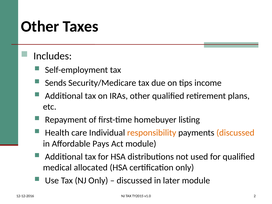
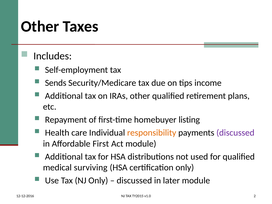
discussed colour: orange -> purple (235, 133)
Pays: Pays -> First (101, 144)
allocated: allocated -> surviving (91, 167)
